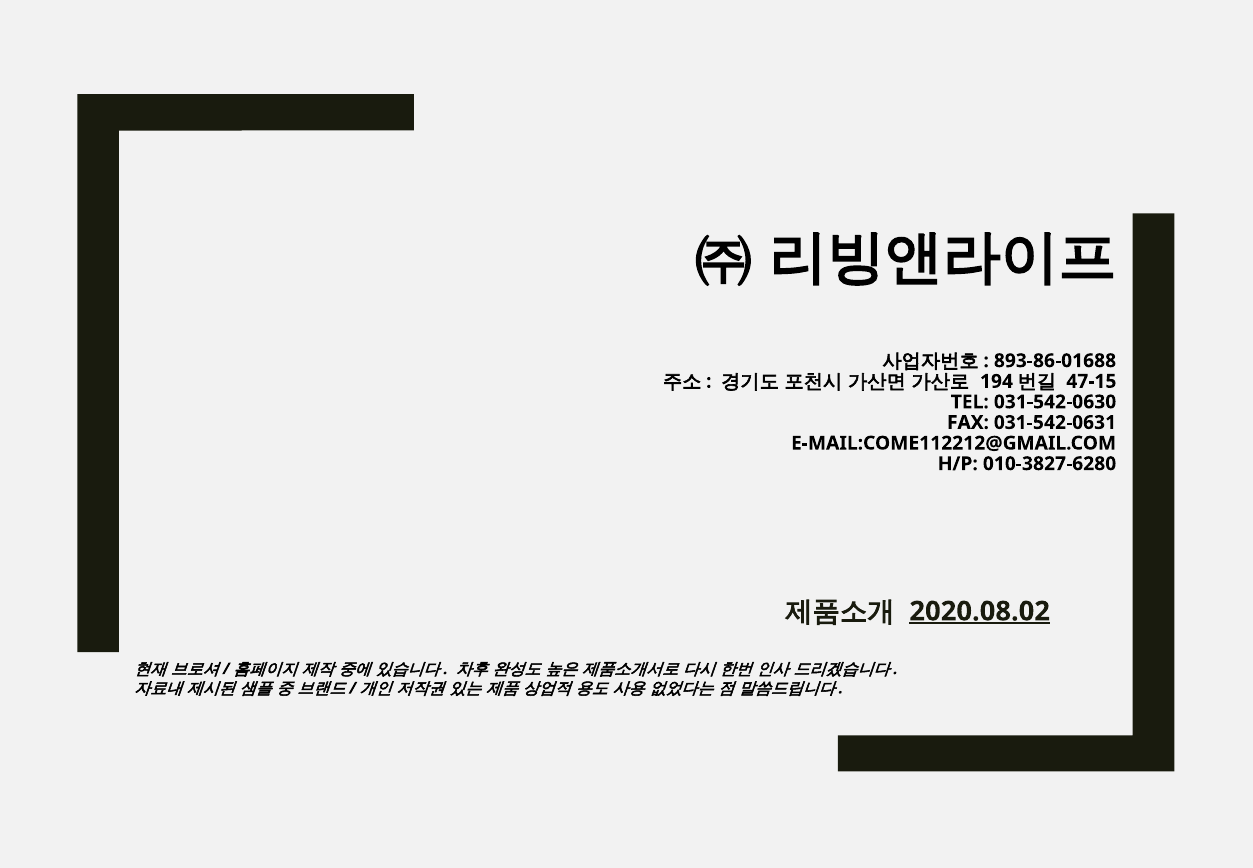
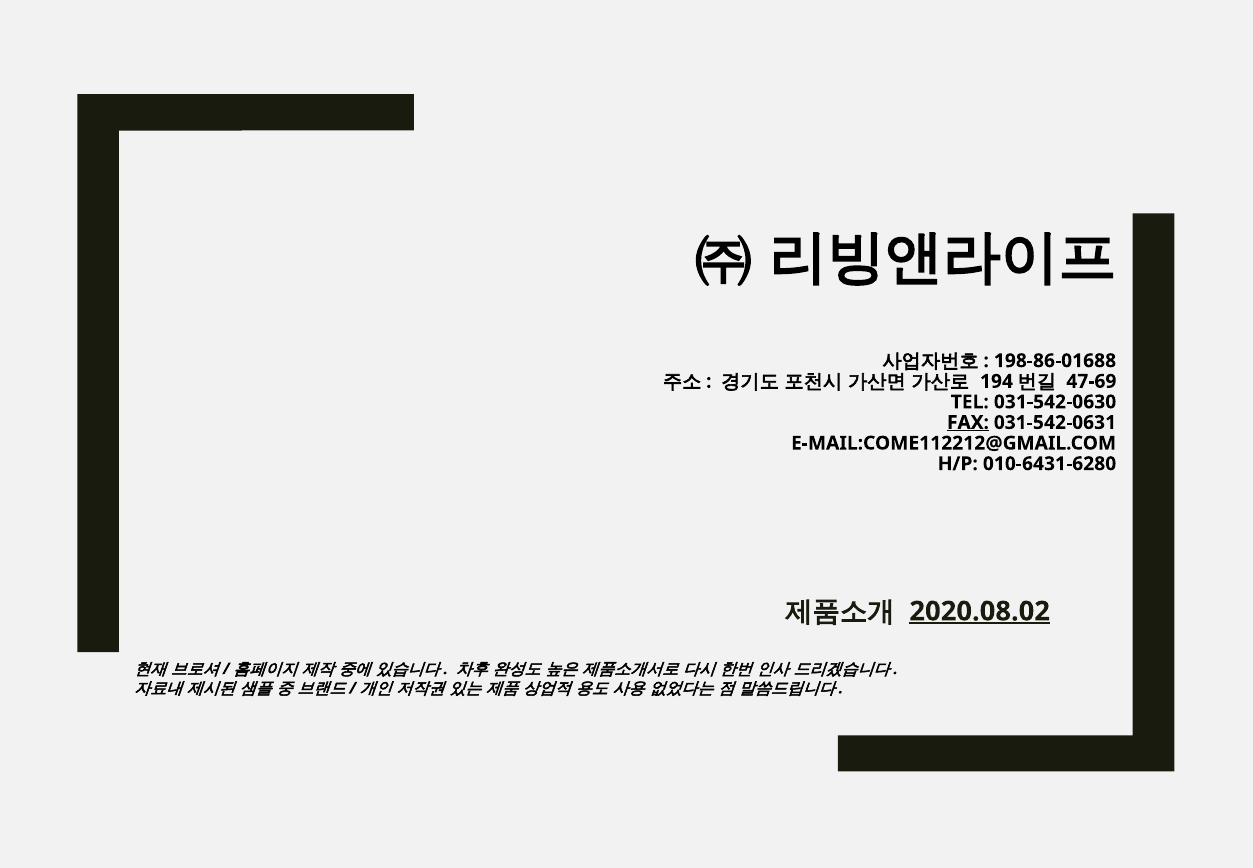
893-86-01688: 893-86-01688 -> 198-86-01688 (1055, 361)
47-15: 47-15 -> 47-69 (1091, 381)
FAX underline: none -> present (968, 422)
010-3827-6280: 010-3827-6280 -> 010-6431-6280 (1050, 463)
